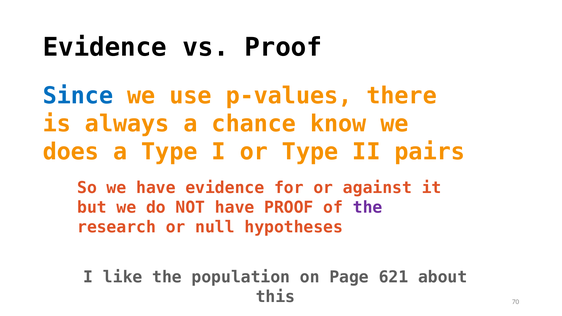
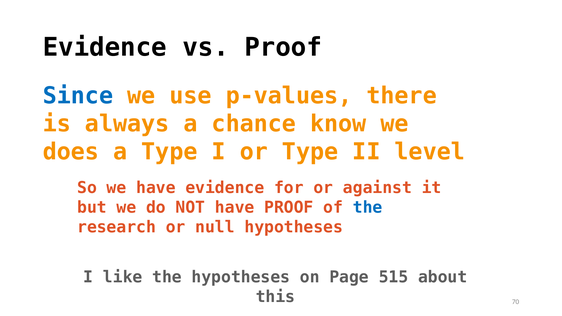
pairs: pairs -> level (430, 152)
the colour: purple -> blue (368, 208)
the population: population -> hypotheses (241, 277)
621: 621 -> 515 (393, 277)
